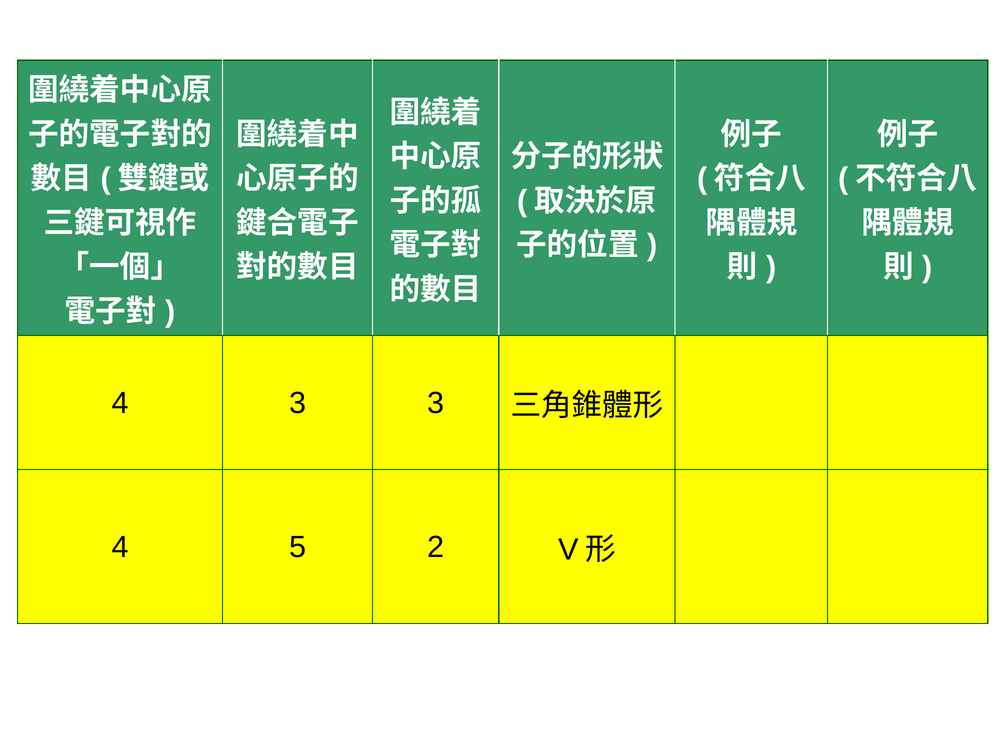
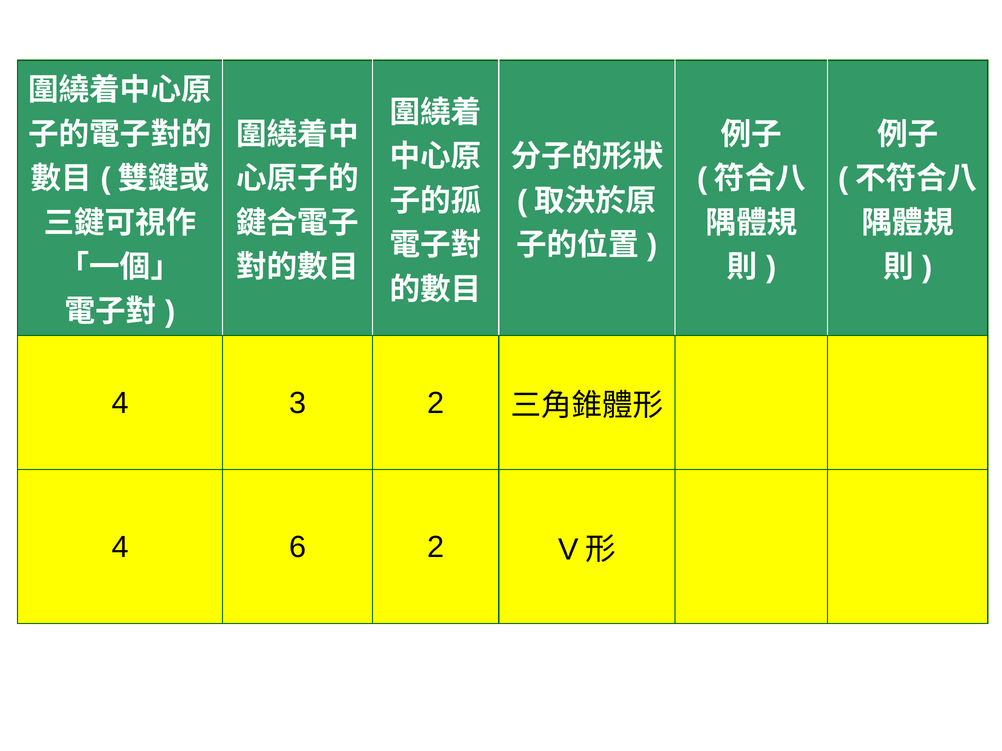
3 3: 3 -> 2 (436, 403)
5: 5 -> 6 (298, 547)
